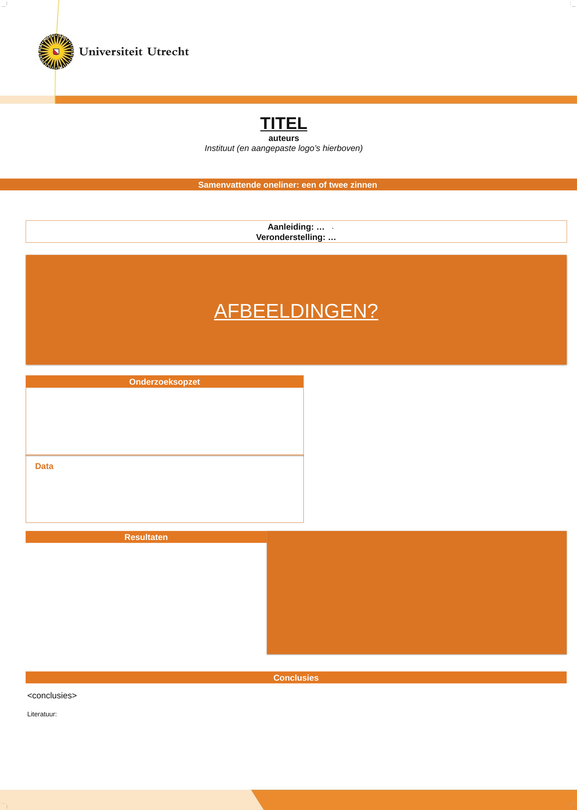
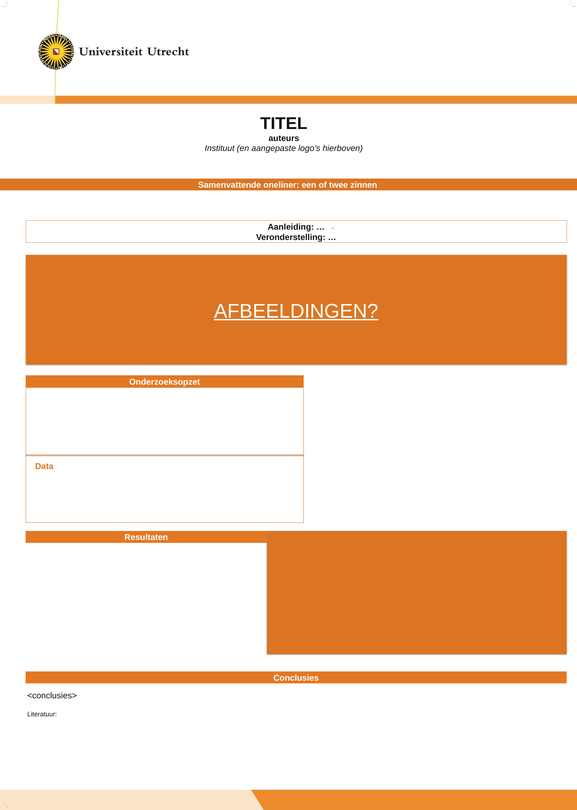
TITEL underline: present -> none (284, 124)
